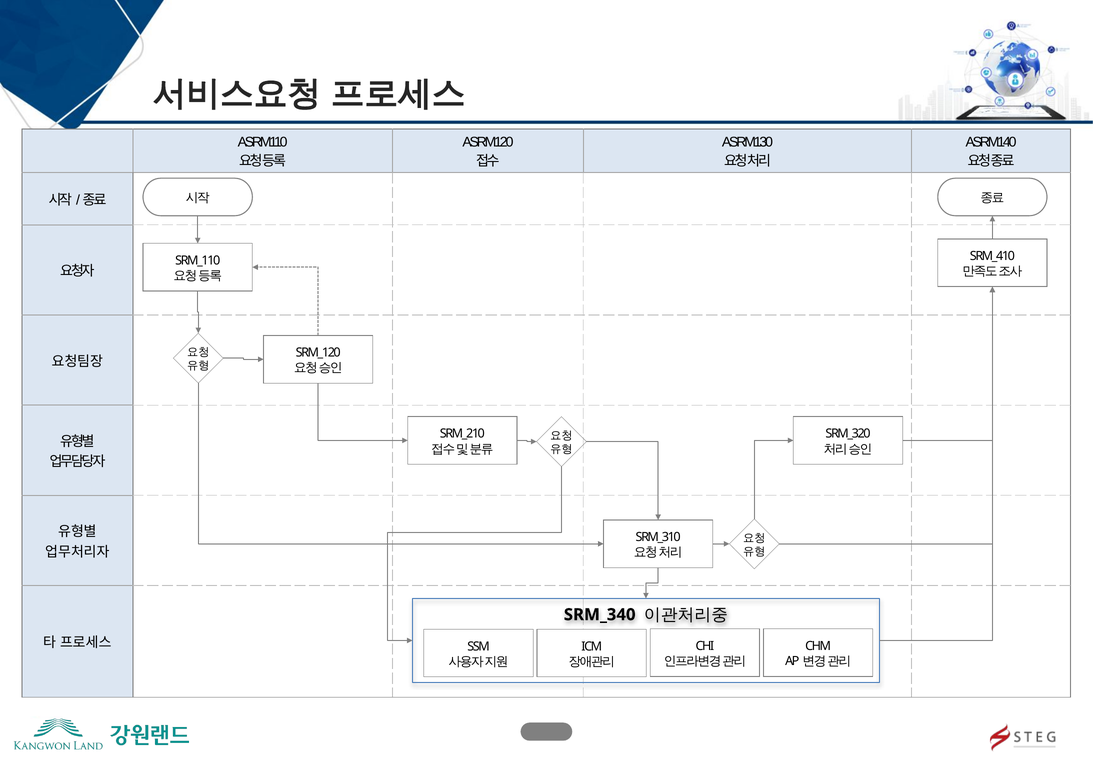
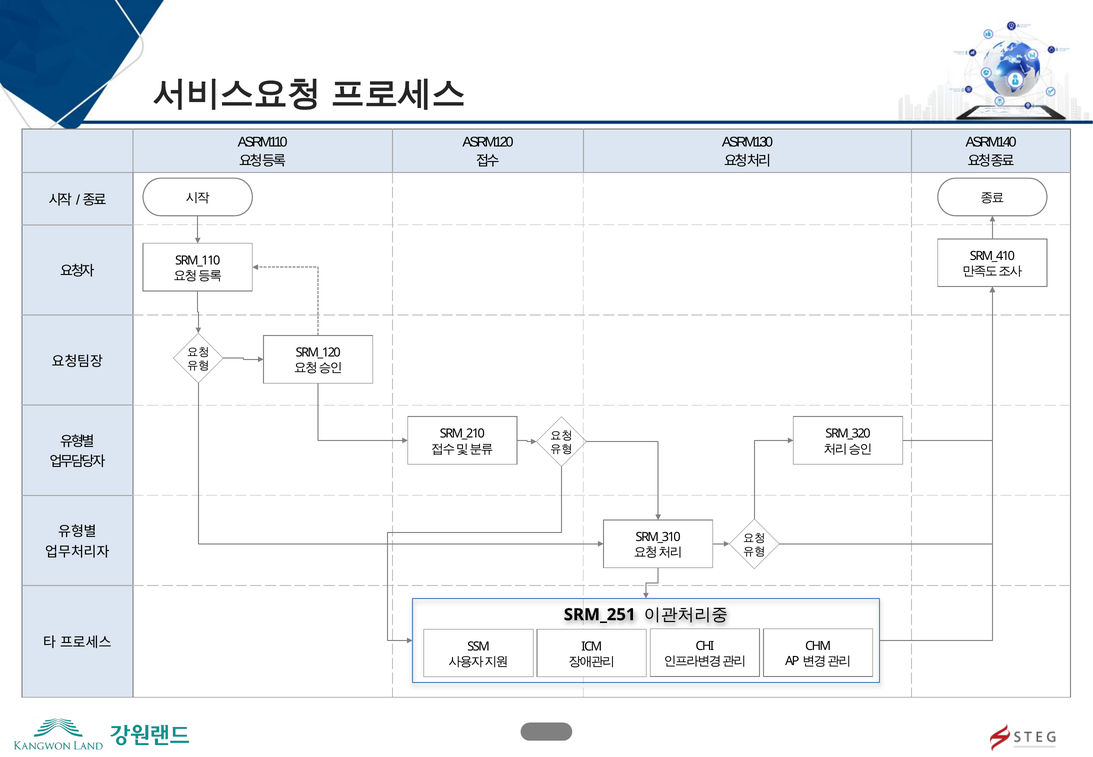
SRM_340: SRM_340 -> SRM_251 (600, 614)
